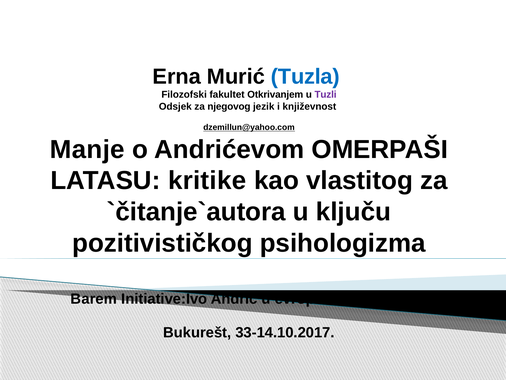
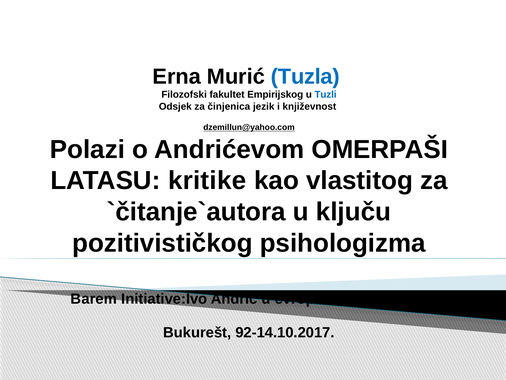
Otkrivanjem: Otkrivanjem -> Empirijskog (275, 95)
Tuzli colour: purple -> blue (326, 95)
njegovog: njegovog -> činjenica (229, 106)
Manje: Manje -> Polazi (87, 149)
33-14.10.2017: 33-14.10.2017 -> 92-14.10.2017 (285, 332)
